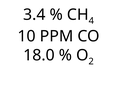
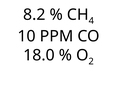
3.4: 3.4 -> 8.2 (34, 15)
